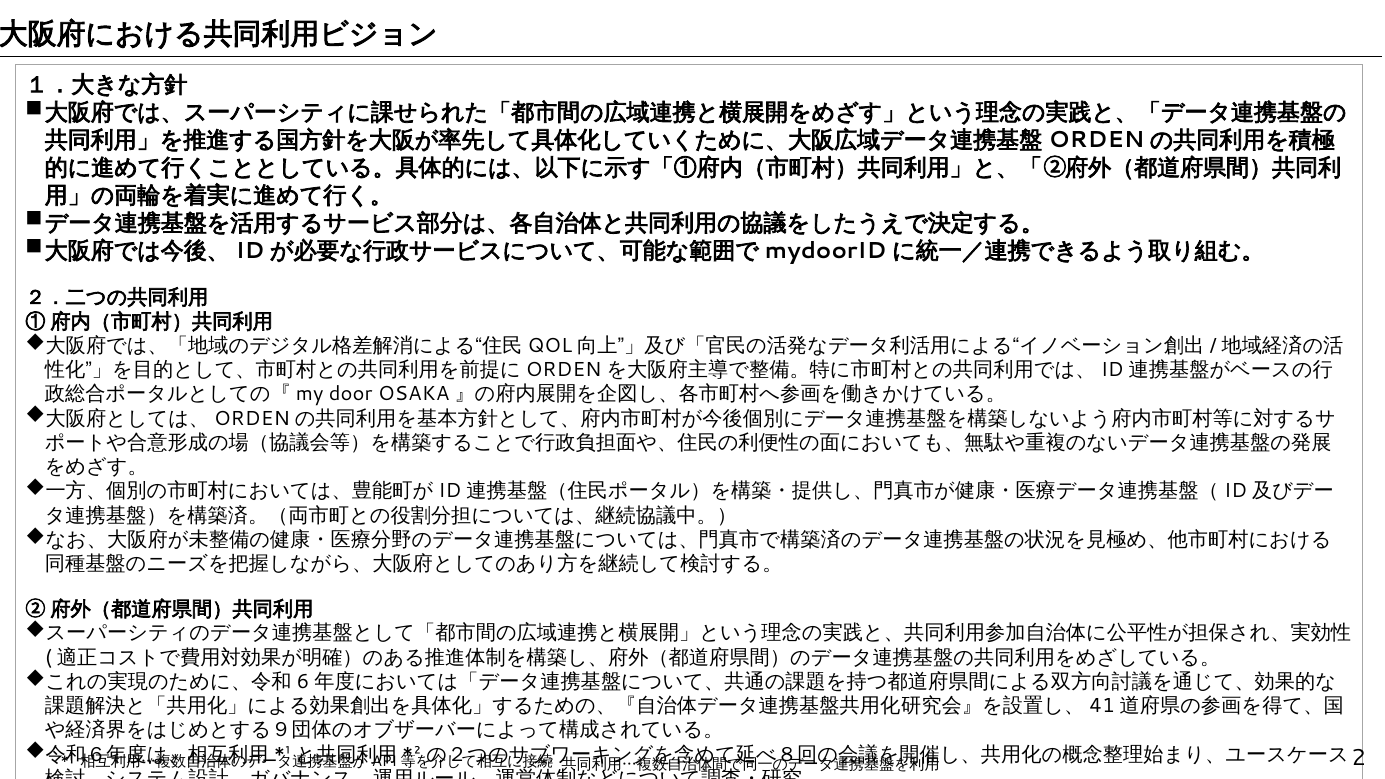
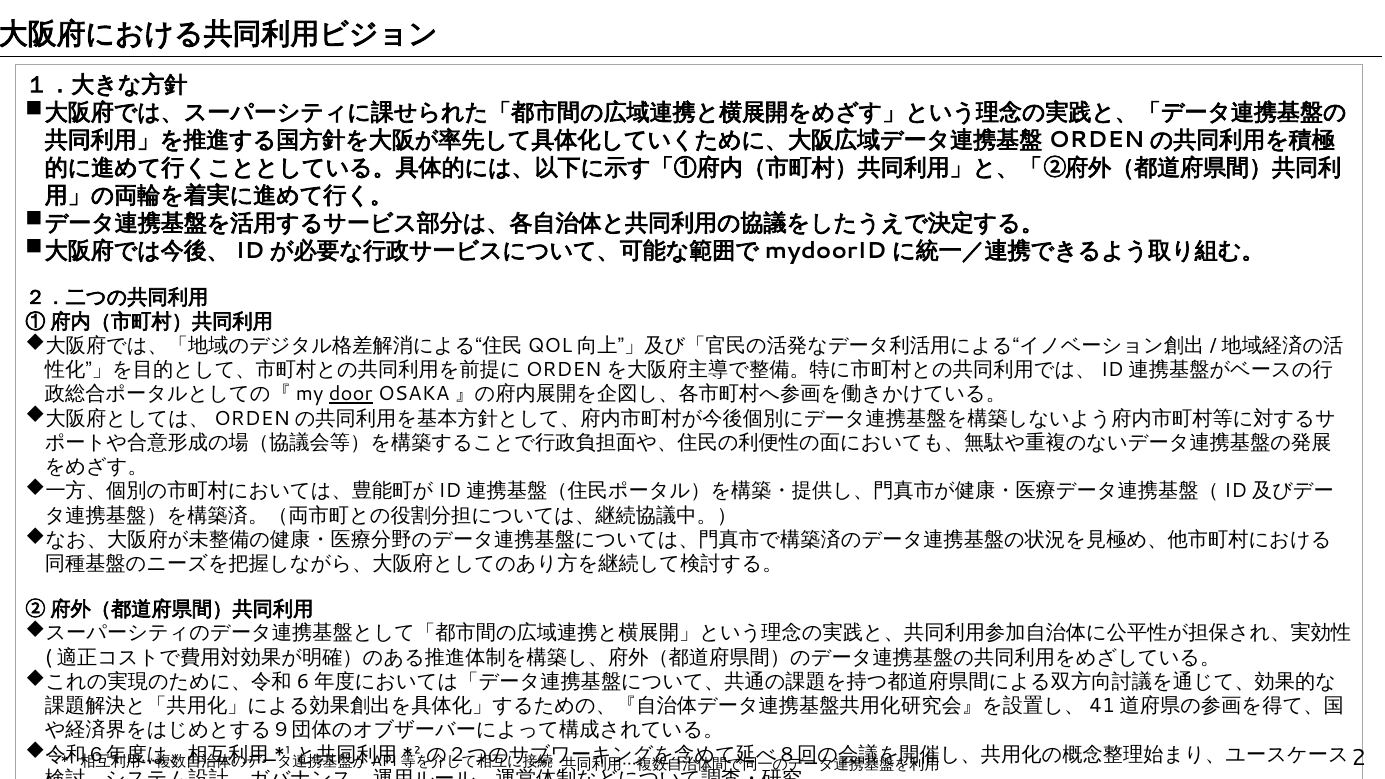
door underline: none -> present (351, 394)
